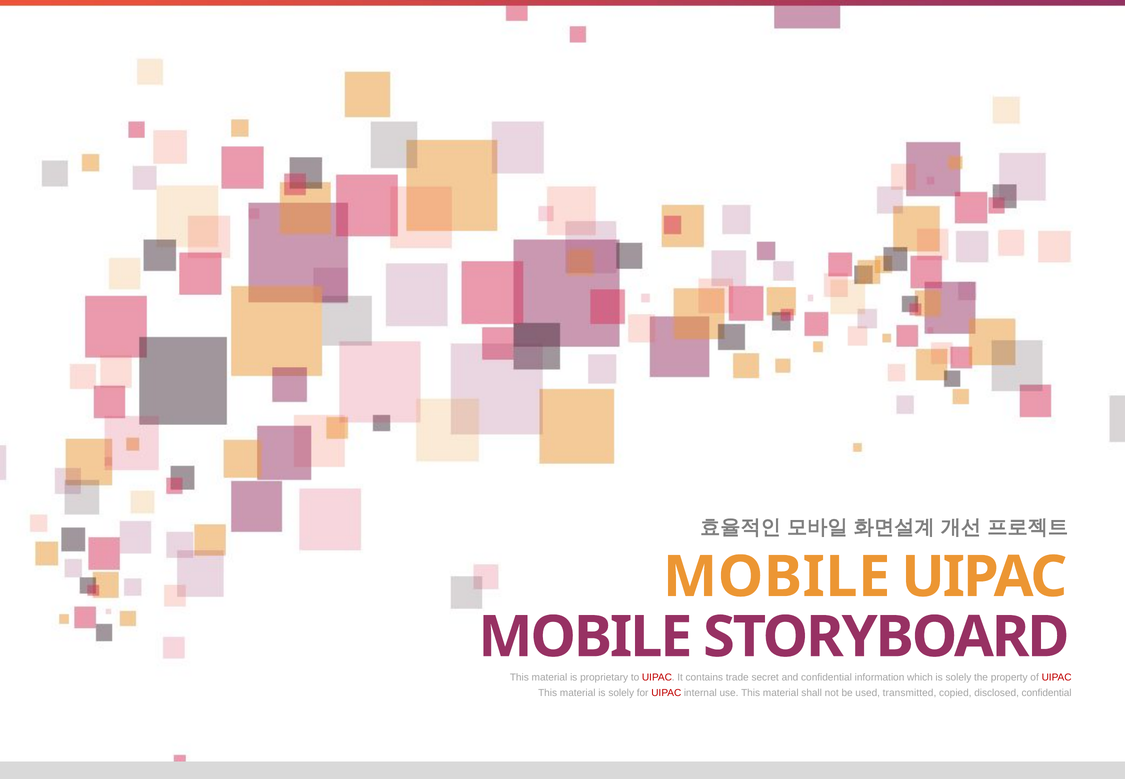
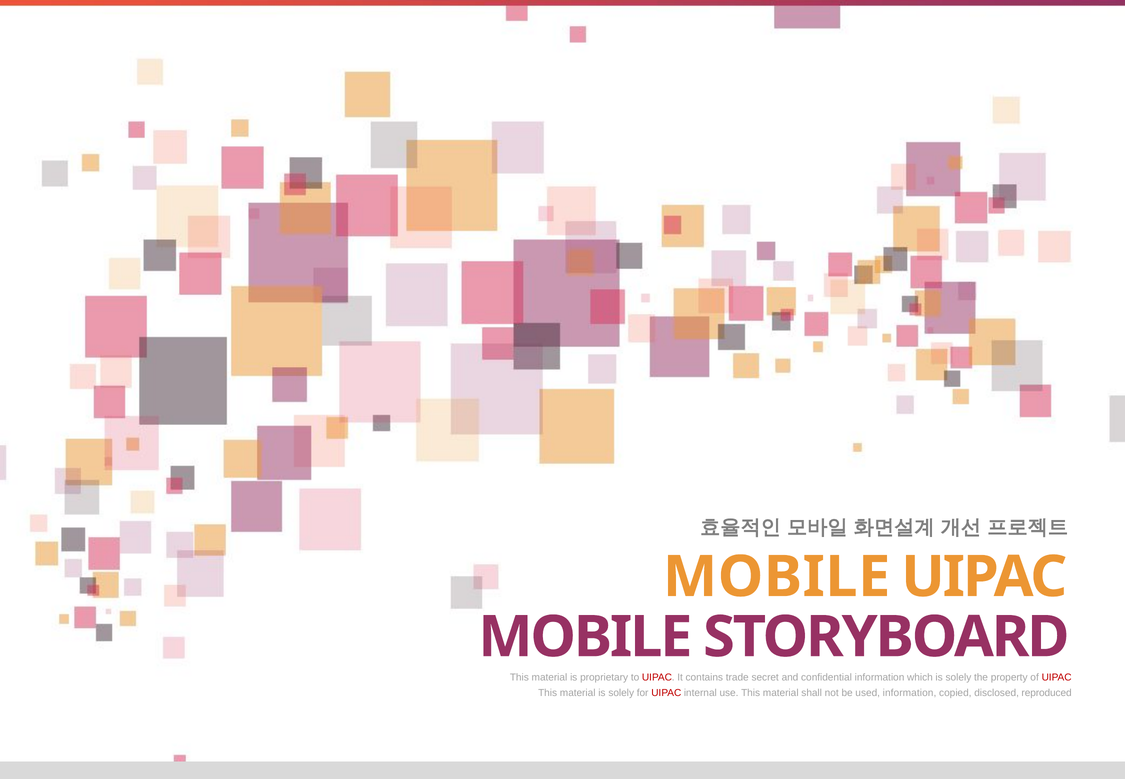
used transmitted: transmitted -> information (910, 693)
disclosed confidential: confidential -> reproduced (1047, 693)
